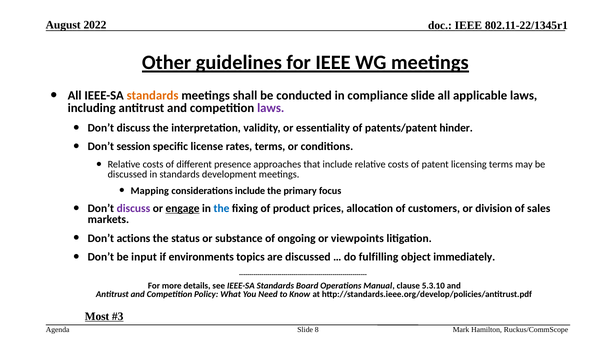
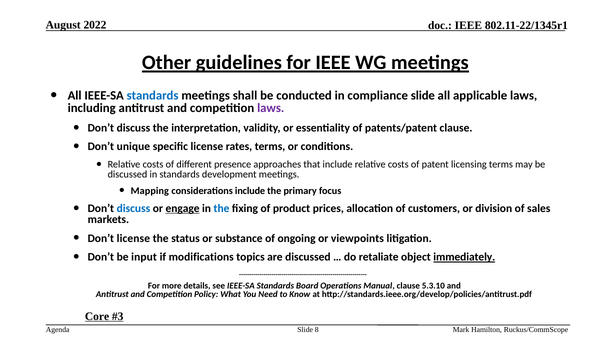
standards colour: orange -> blue (153, 96)
patents/patent hinder: hinder -> clause (456, 128)
session: session -> unique (133, 147)
discuss colour: purple -> blue (133, 208)
Don’t actions: actions -> license (133, 238)
environments: environments -> modifications (201, 257)
fulfilling: fulfilling -> retaliate (379, 257)
immediately underline: none -> present (464, 257)
Most: Most -> Core (97, 316)
